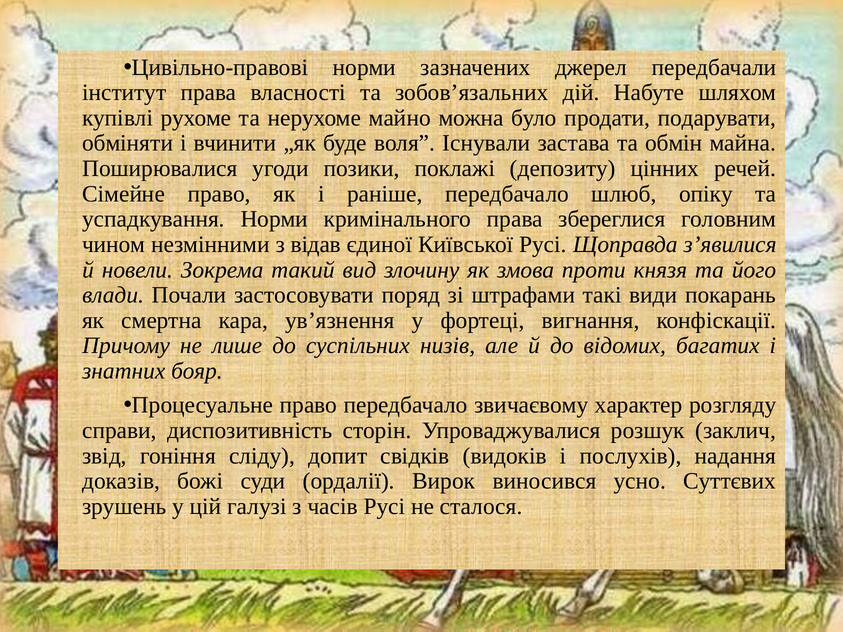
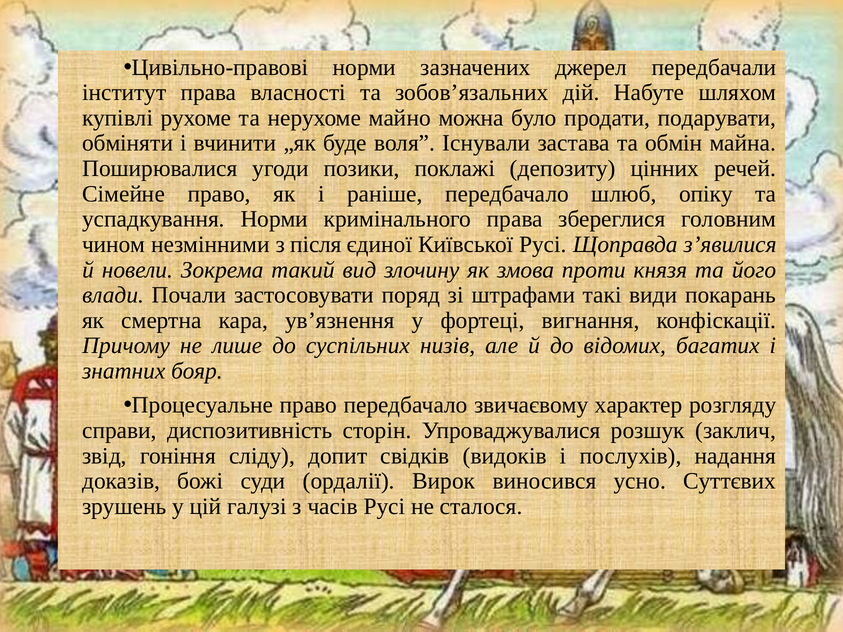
відав: відав -> після (316, 245)
